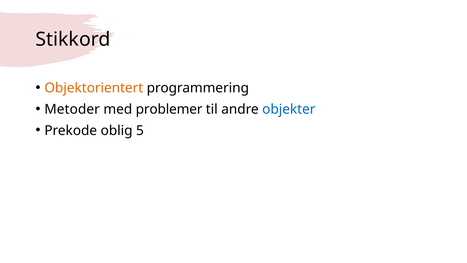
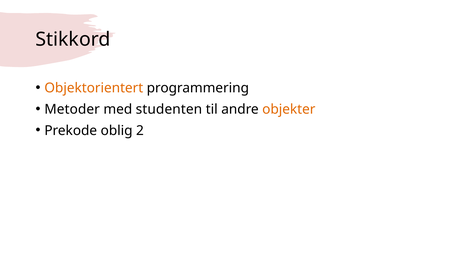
problemer: problemer -> studenten (169, 109)
objekter colour: blue -> orange (289, 109)
5: 5 -> 2 (140, 130)
